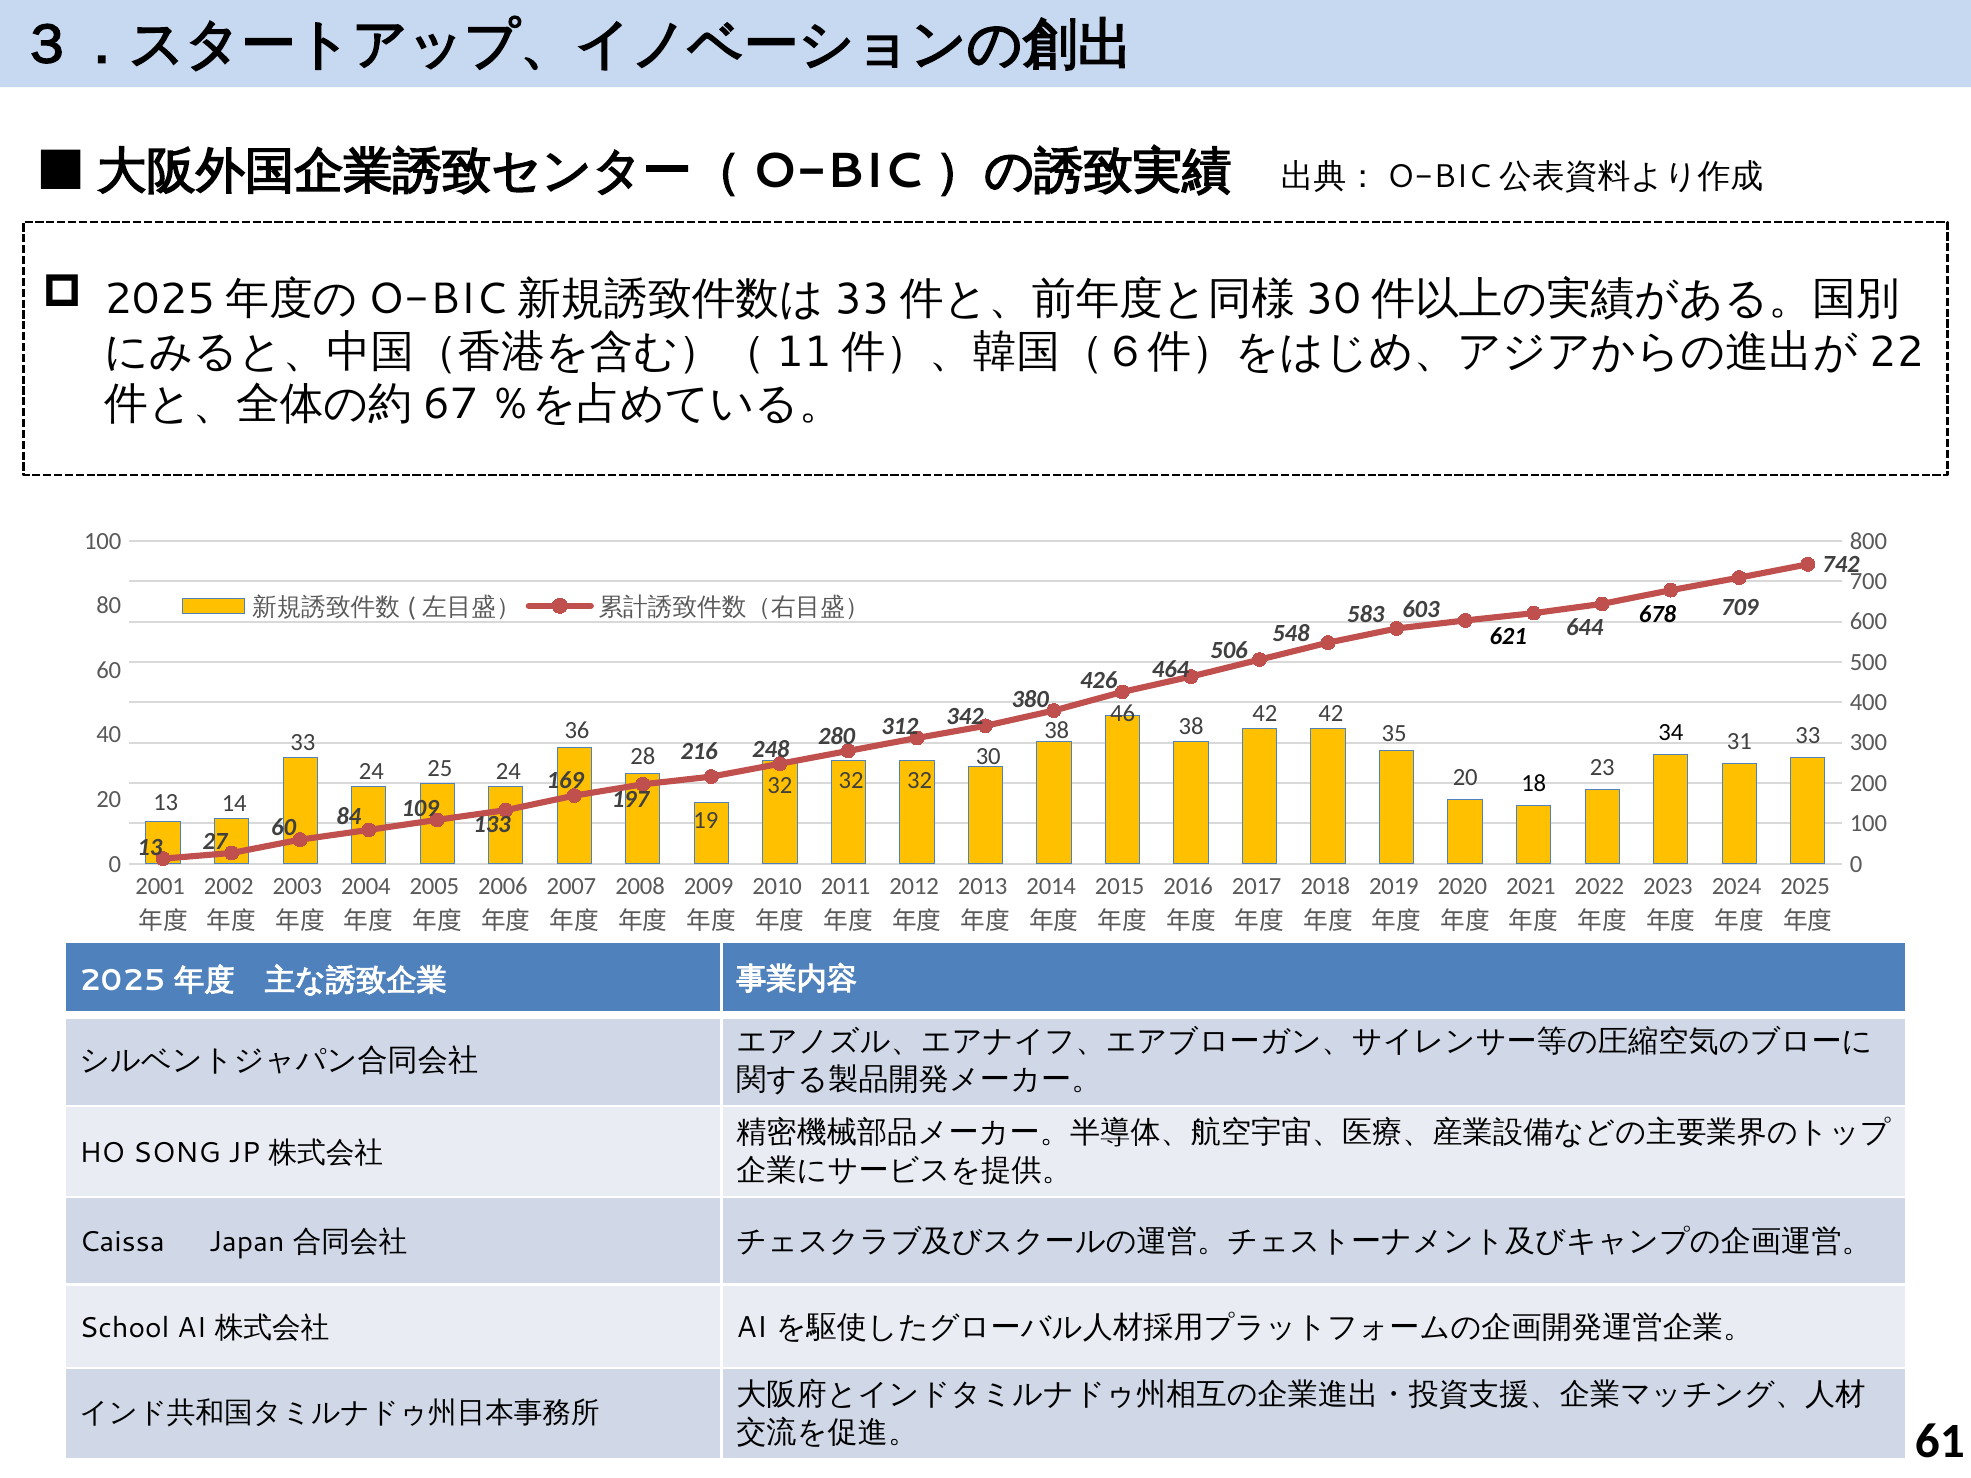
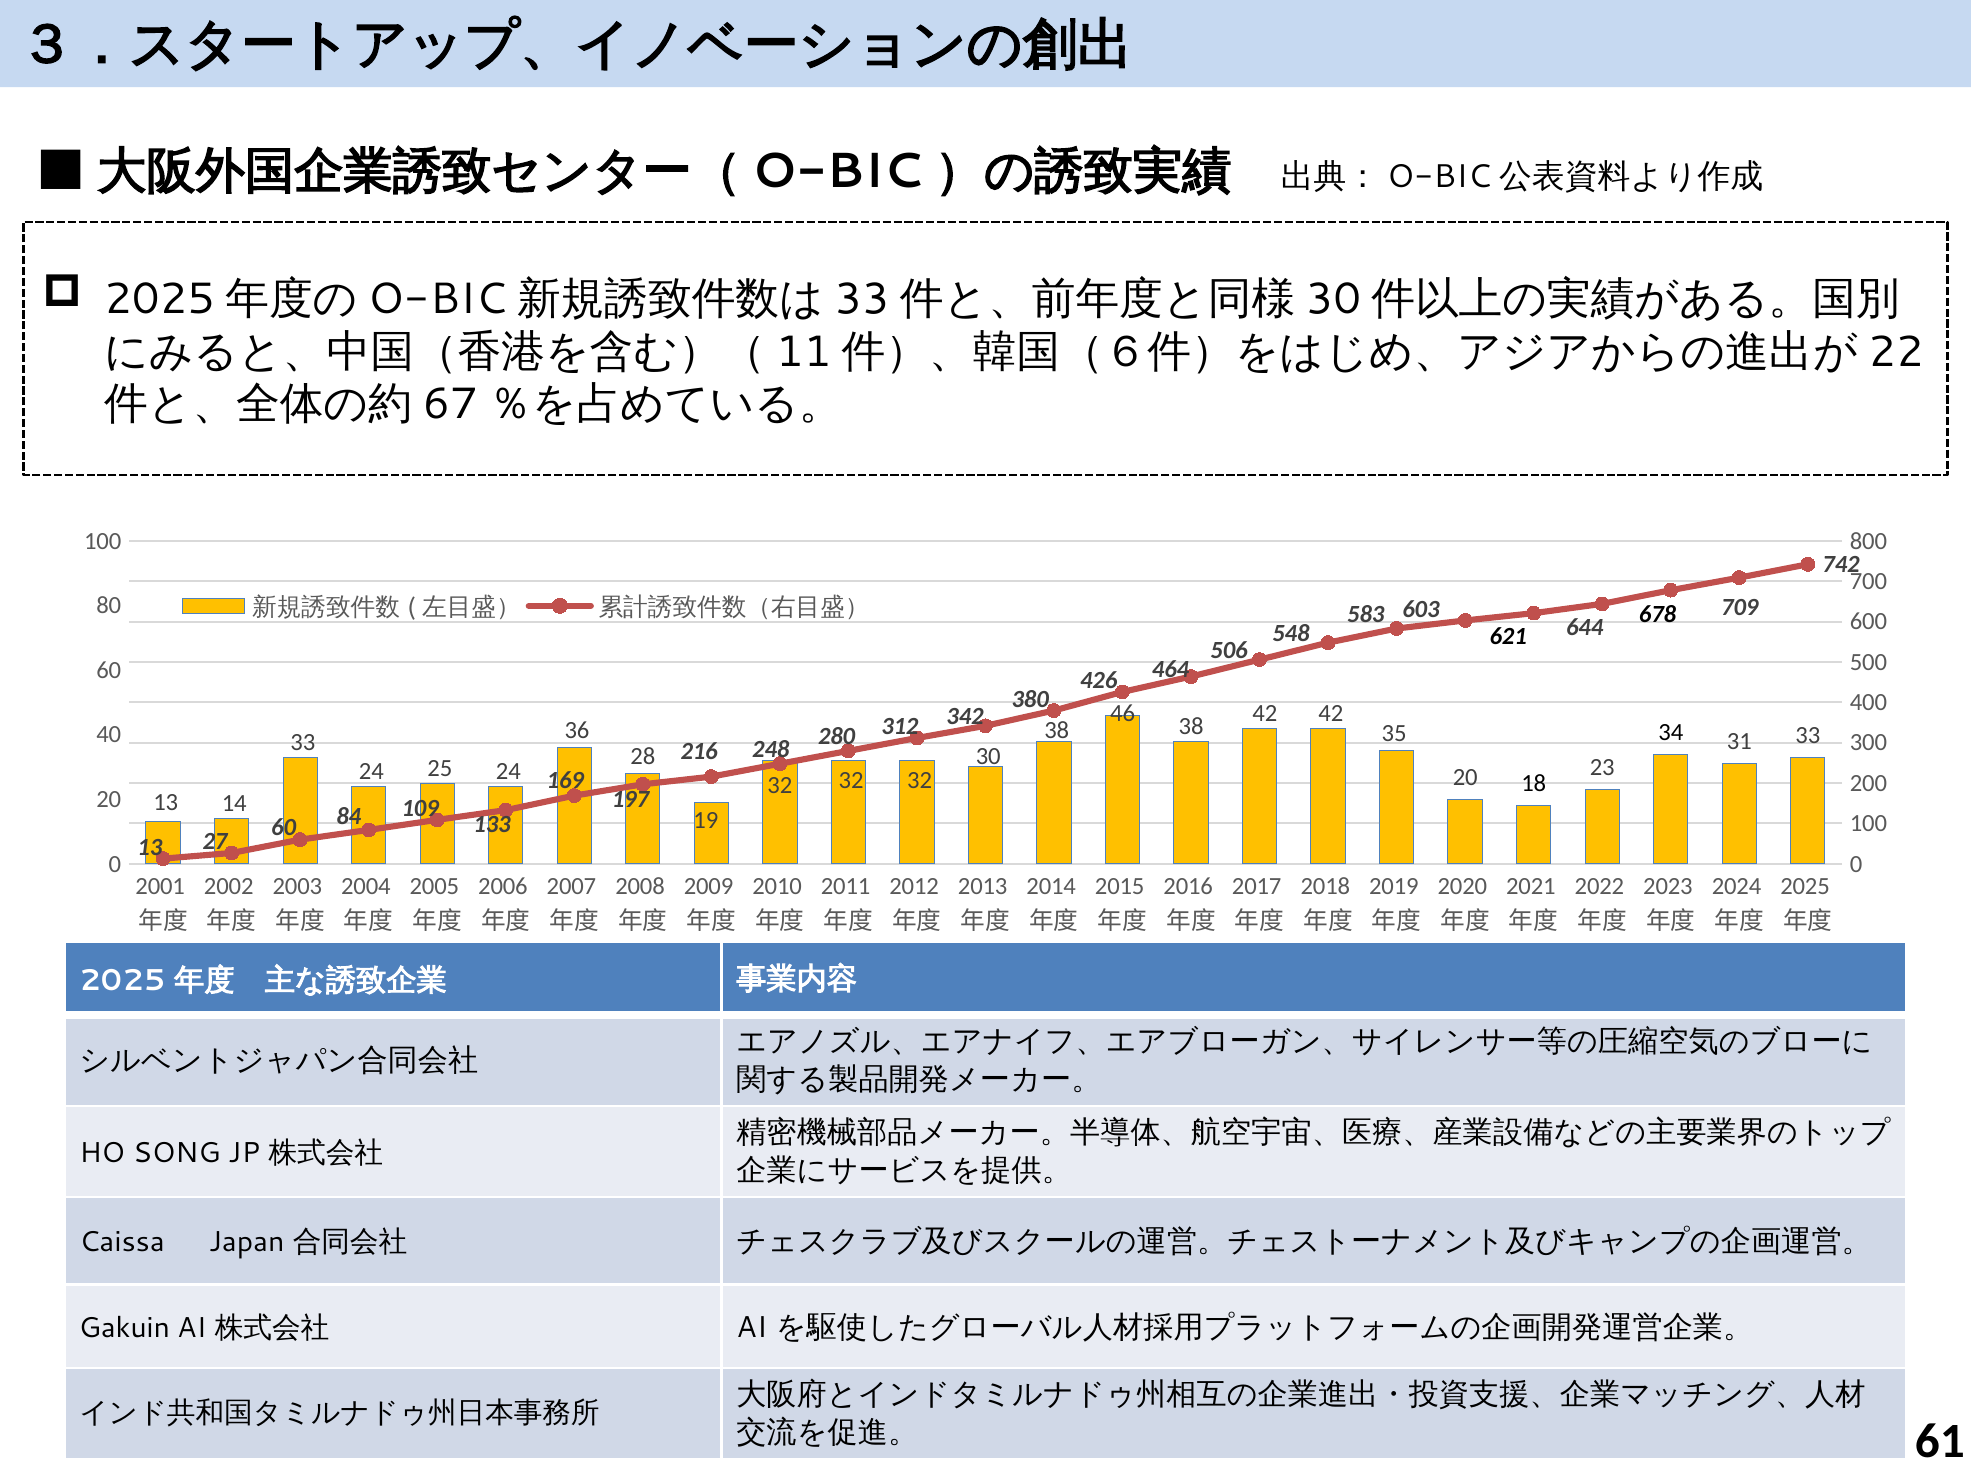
School: School -> Gakuin (124, 1328)
